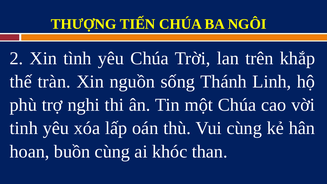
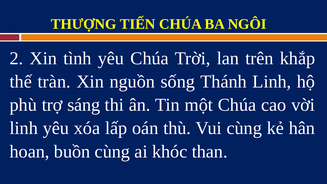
nghi: nghi -> sáng (84, 105)
tinh: tinh -> linh (24, 128)
